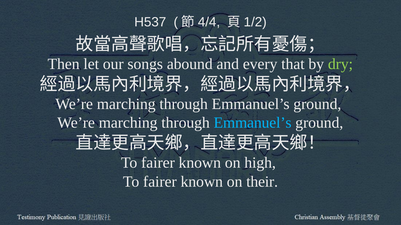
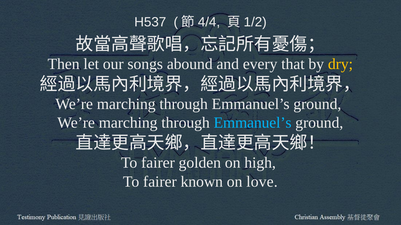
dry colour: light green -> yellow (340, 64)
known: known -> golden (200, 163)
their: their -> love (262, 182)
